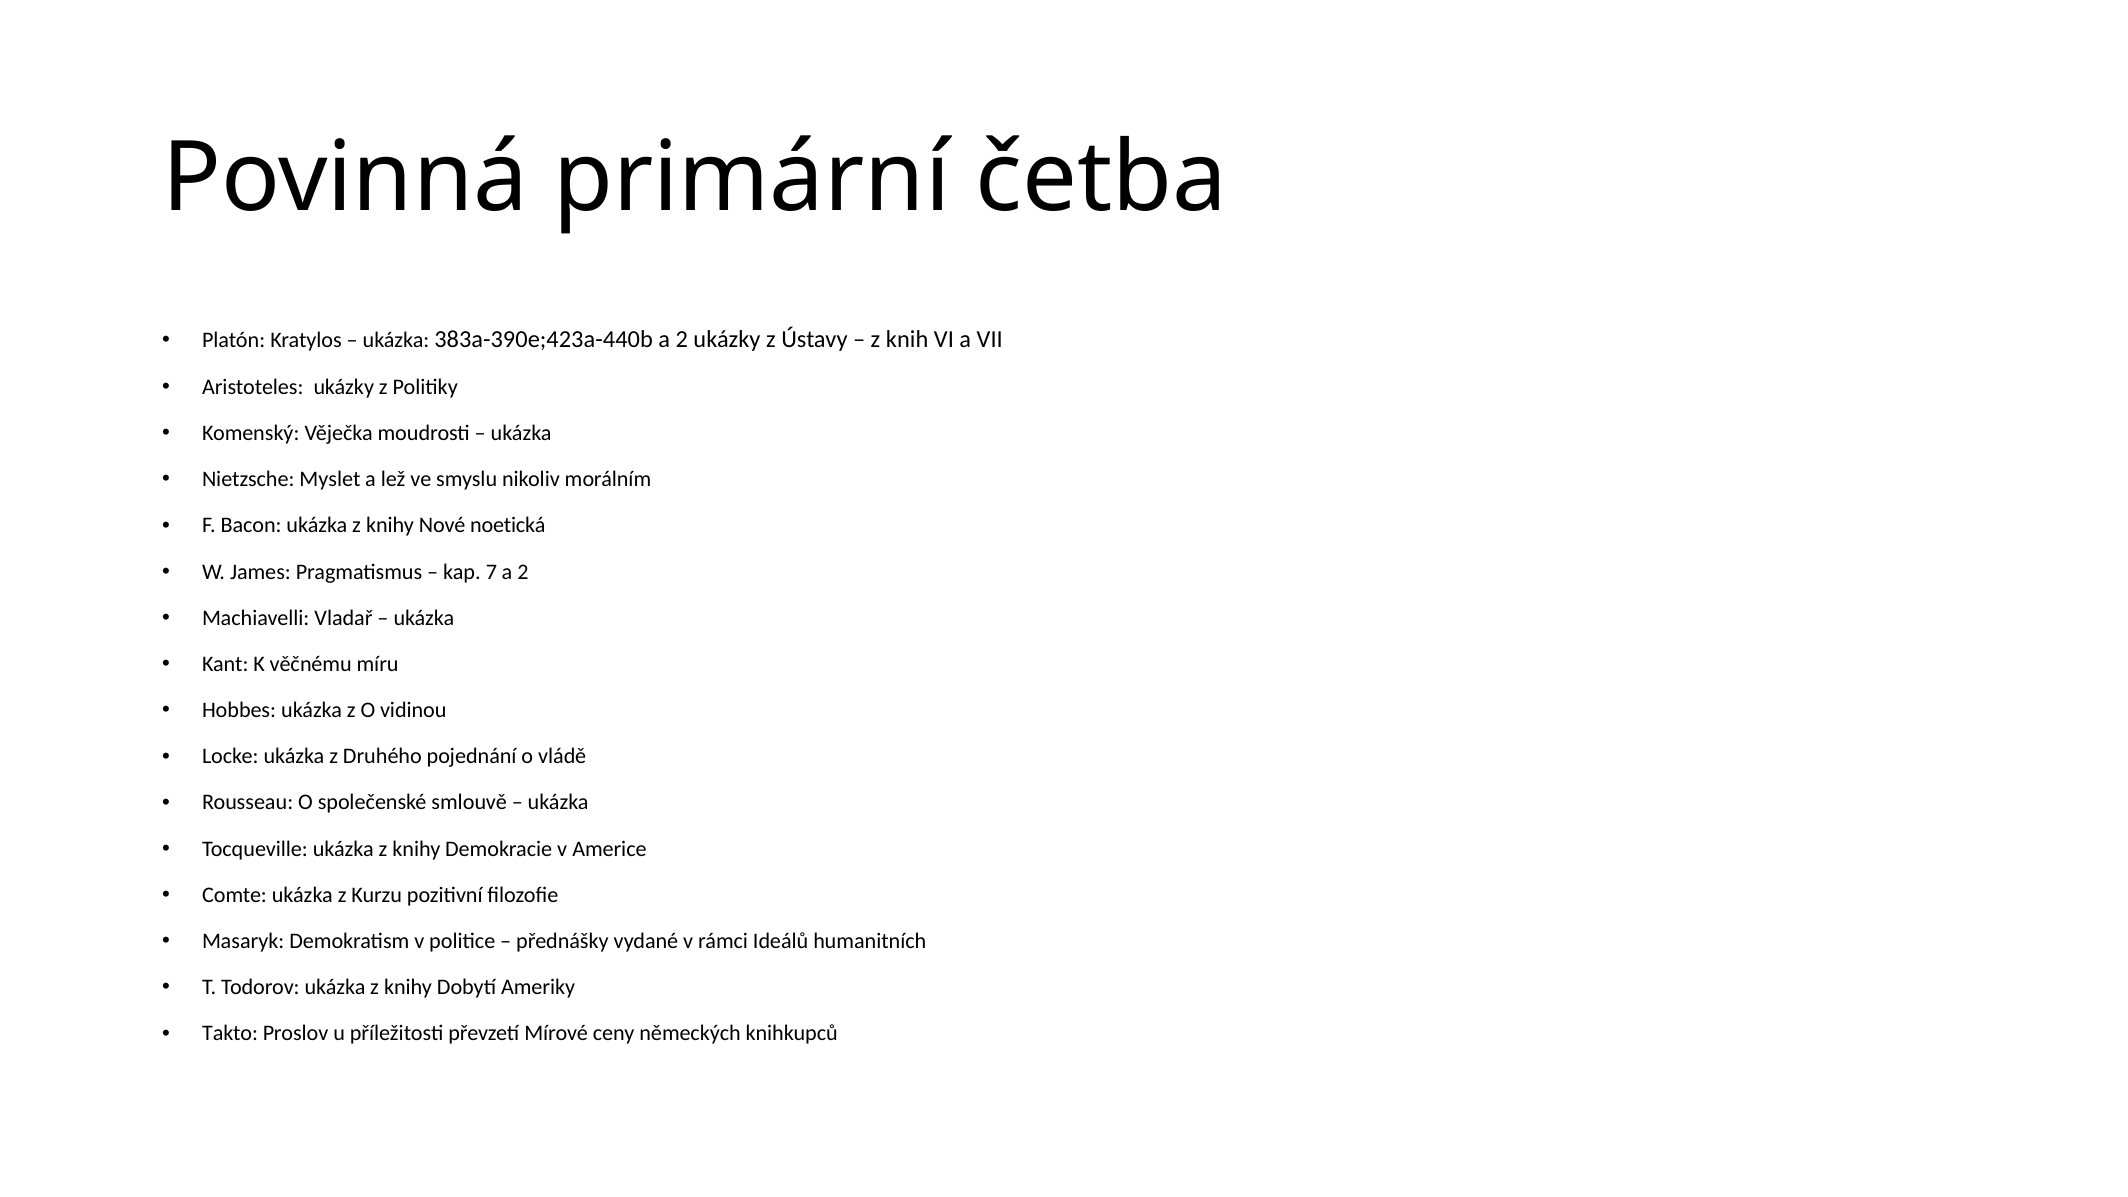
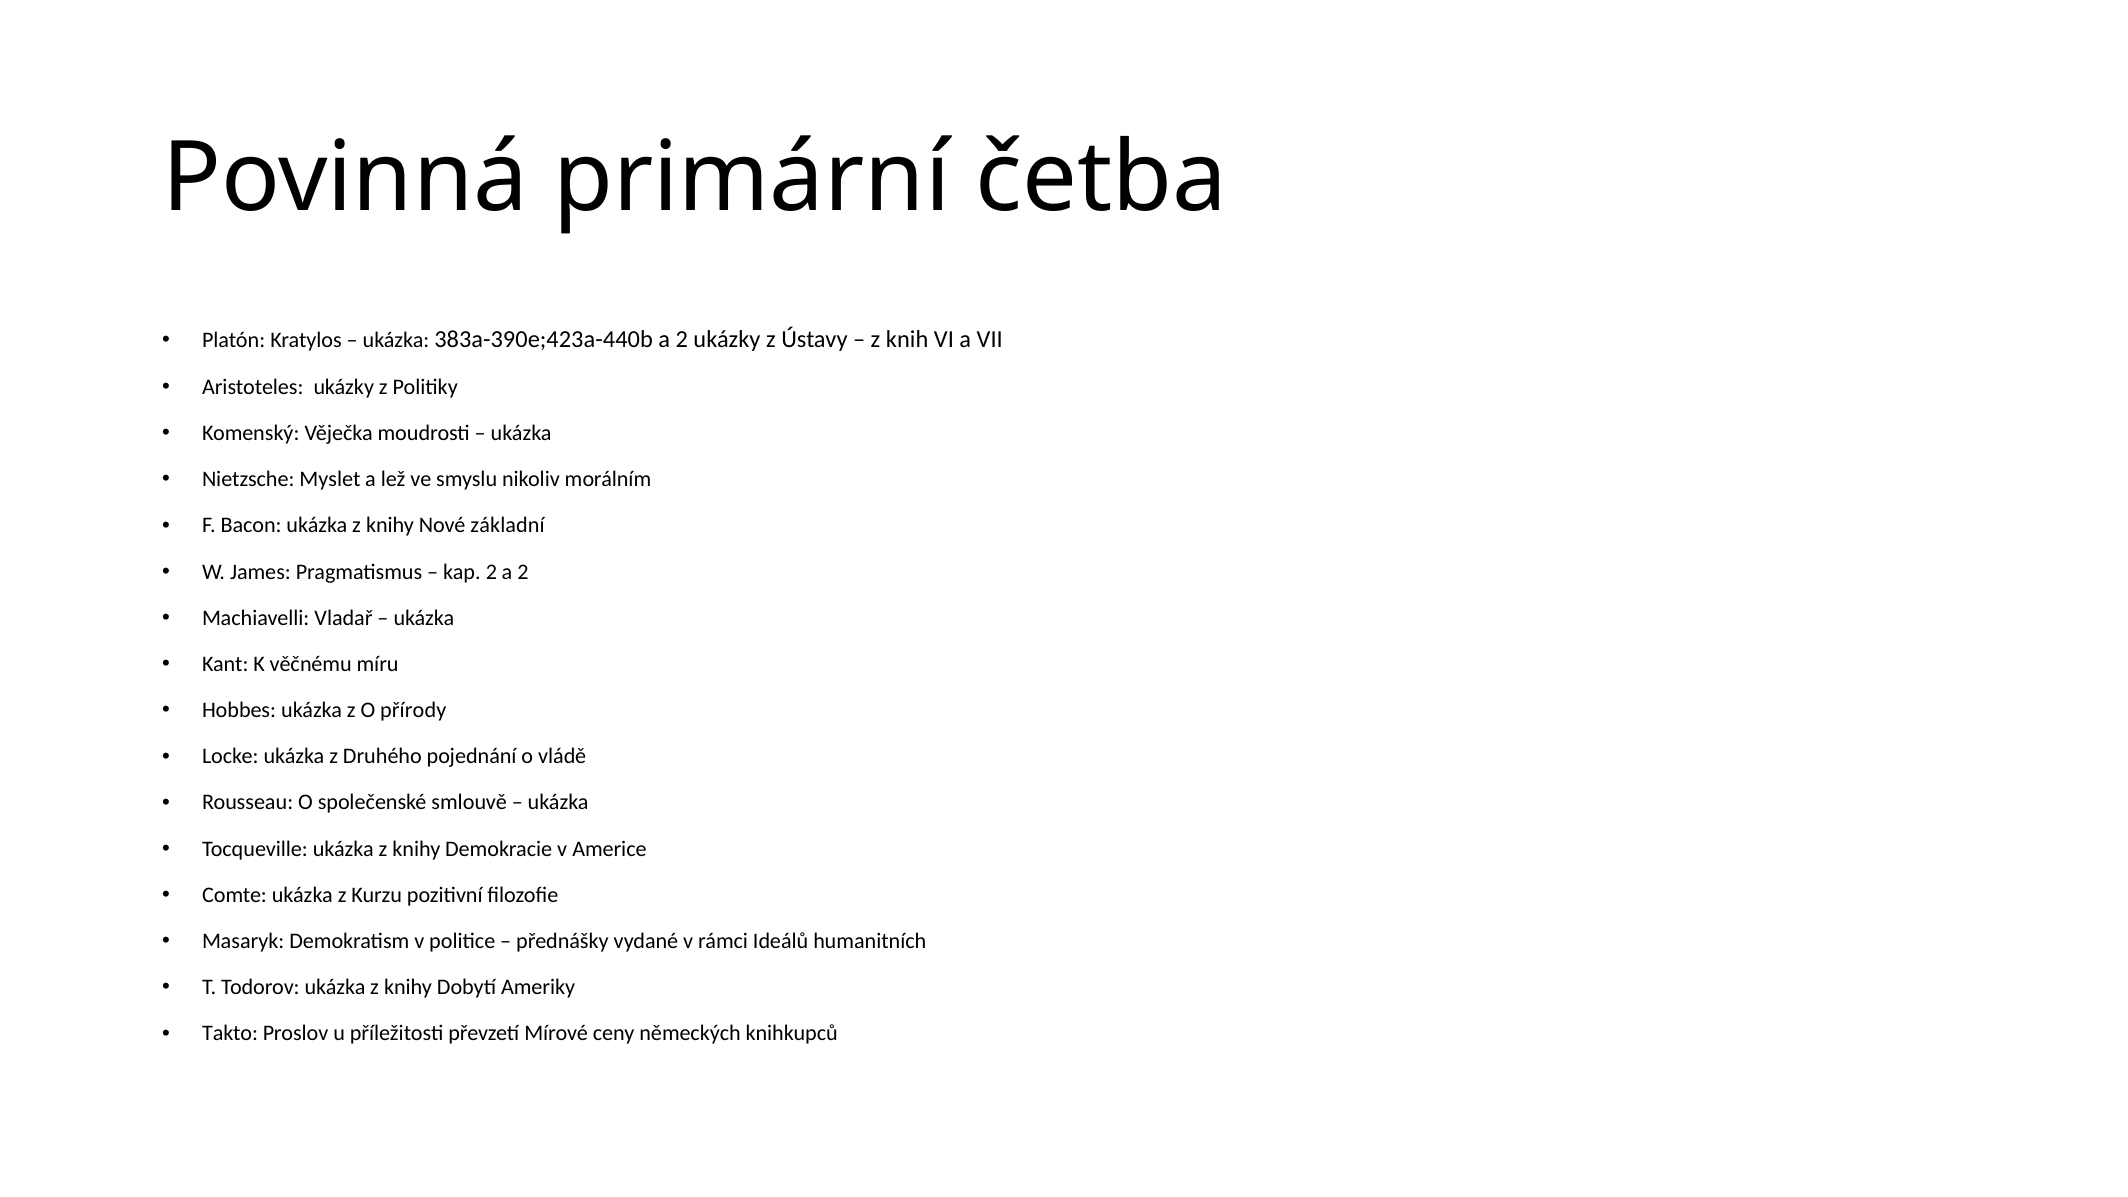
noetická: noetická -> základní (508, 526)
kap 7: 7 -> 2 (491, 572)
vidinou: vidinou -> přírody (413, 710)
